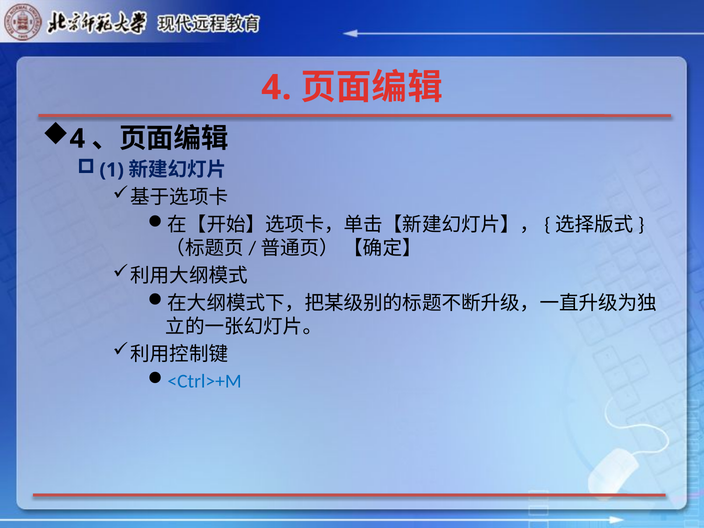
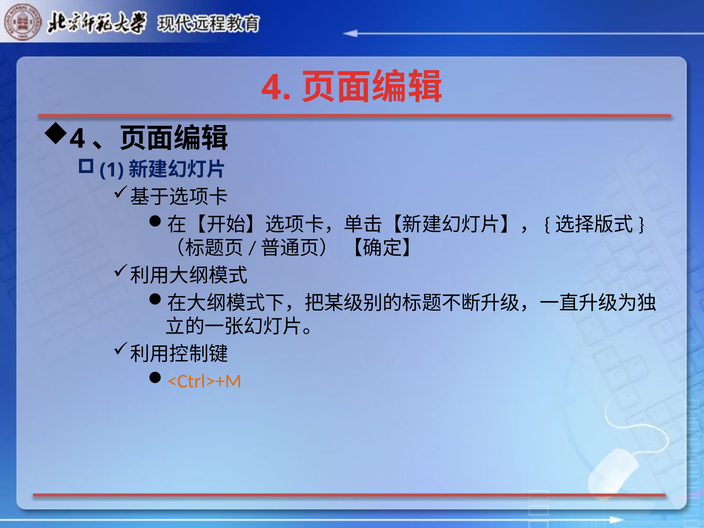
<Ctrl>+M colour: blue -> orange (205, 381)
